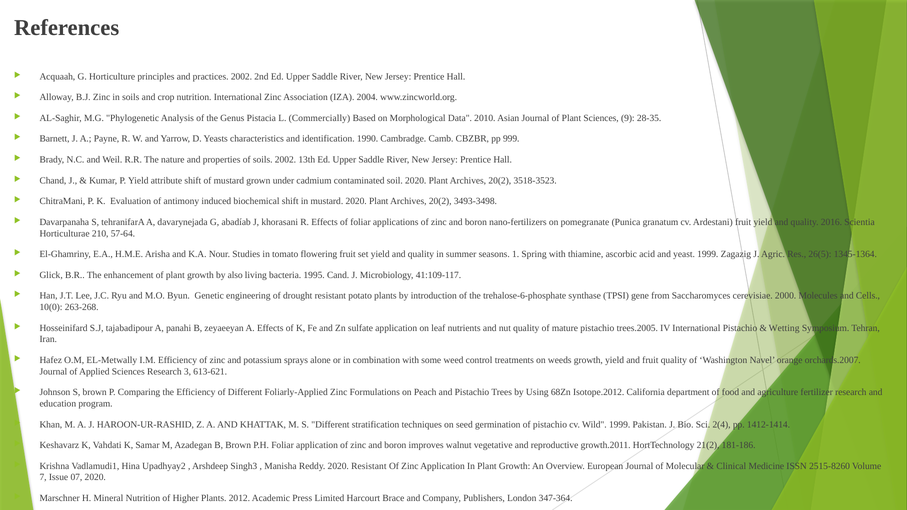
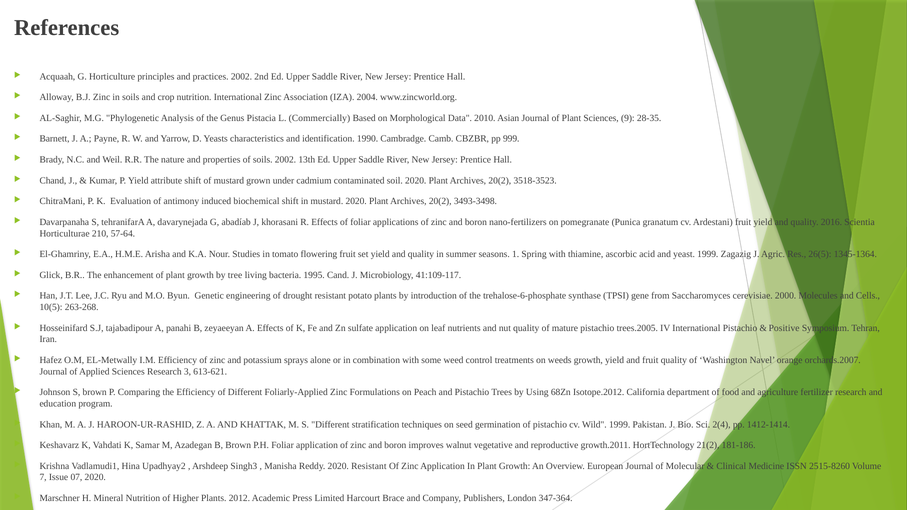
also: also -> tree (235, 275)
10(0: 10(0 -> 10(5 (51, 307)
Wetting: Wetting -> Positive (784, 328)
